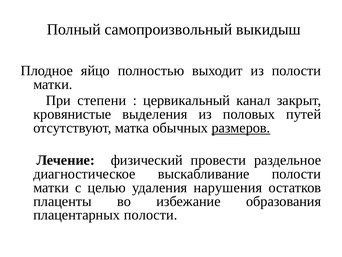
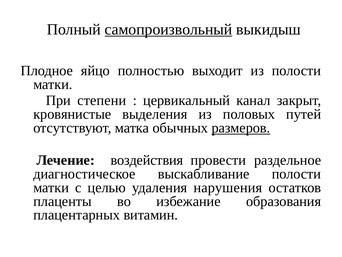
самопроизвольный underline: none -> present (169, 29)
физический: физический -> воздействия (147, 160)
плацентарных полости: полости -> витамин (151, 215)
